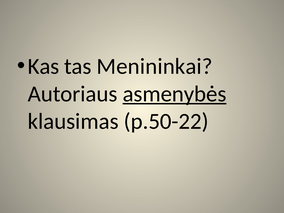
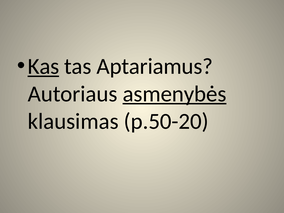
Kas underline: none -> present (43, 66)
Menininkai: Menininkai -> Aptariamus (155, 66)
p.50-22: p.50-22 -> p.50-20 (166, 121)
